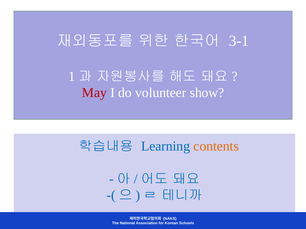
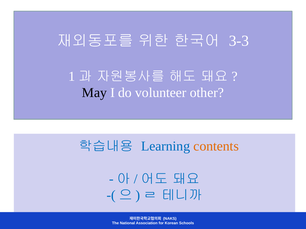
3-1: 3-1 -> 3-3 (239, 41)
May colour: red -> black (94, 93)
show: show -> other (207, 93)
